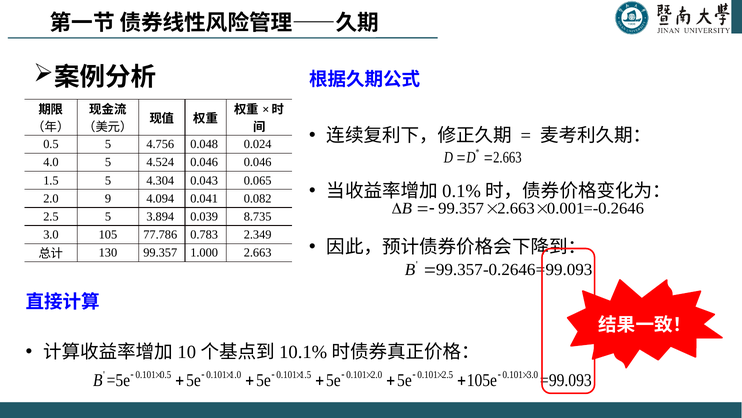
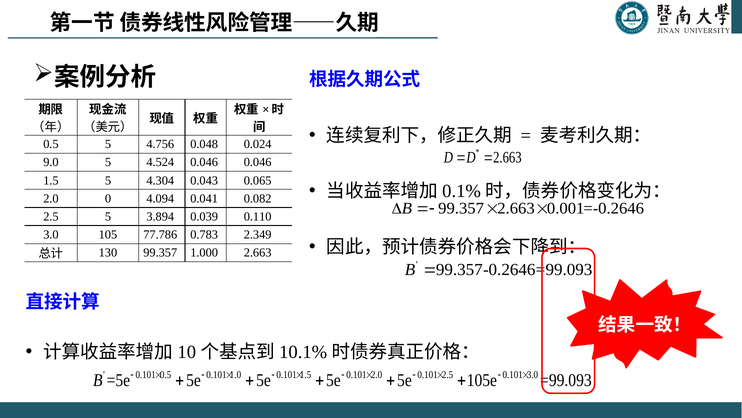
4.0: 4.0 -> 9.0 (51, 162)
9: 9 -> 0 (108, 198)
8.735: 8.735 -> 0.110 (258, 216)
